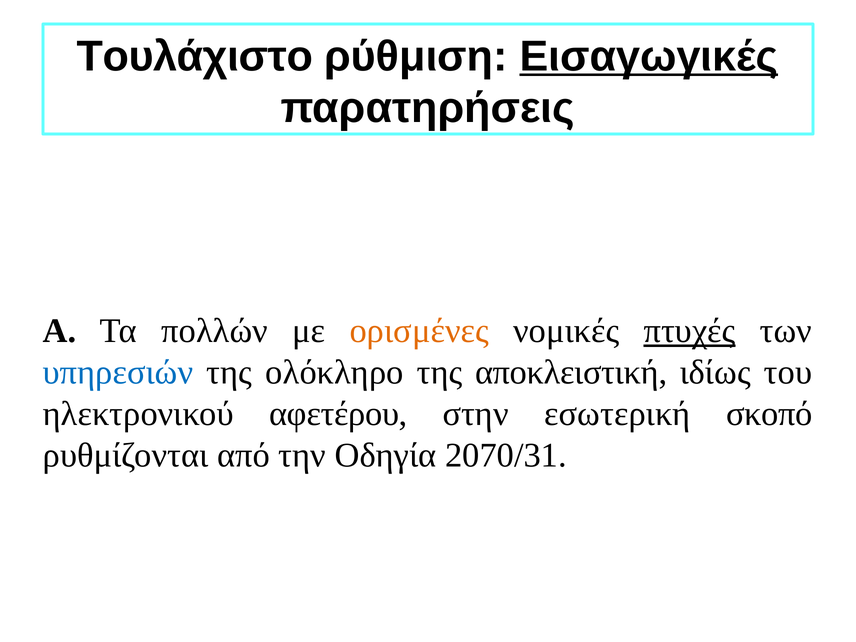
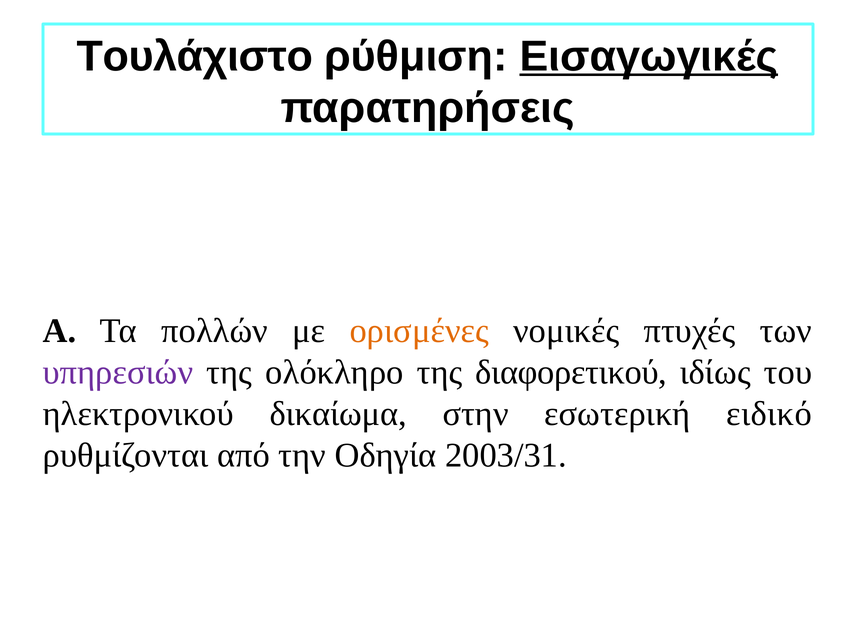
πτυχές underline: present -> none (690, 331)
υπηρεσιών colour: blue -> purple (118, 372)
αποκλειστική: αποκλειστική -> διαφορετικού (571, 372)
αφετέρου: αφετέρου -> δικαίωμα (338, 414)
σκοπό: σκοπό -> ειδικό (769, 414)
2070/31: 2070/31 -> 2003/31 (506, 455)
